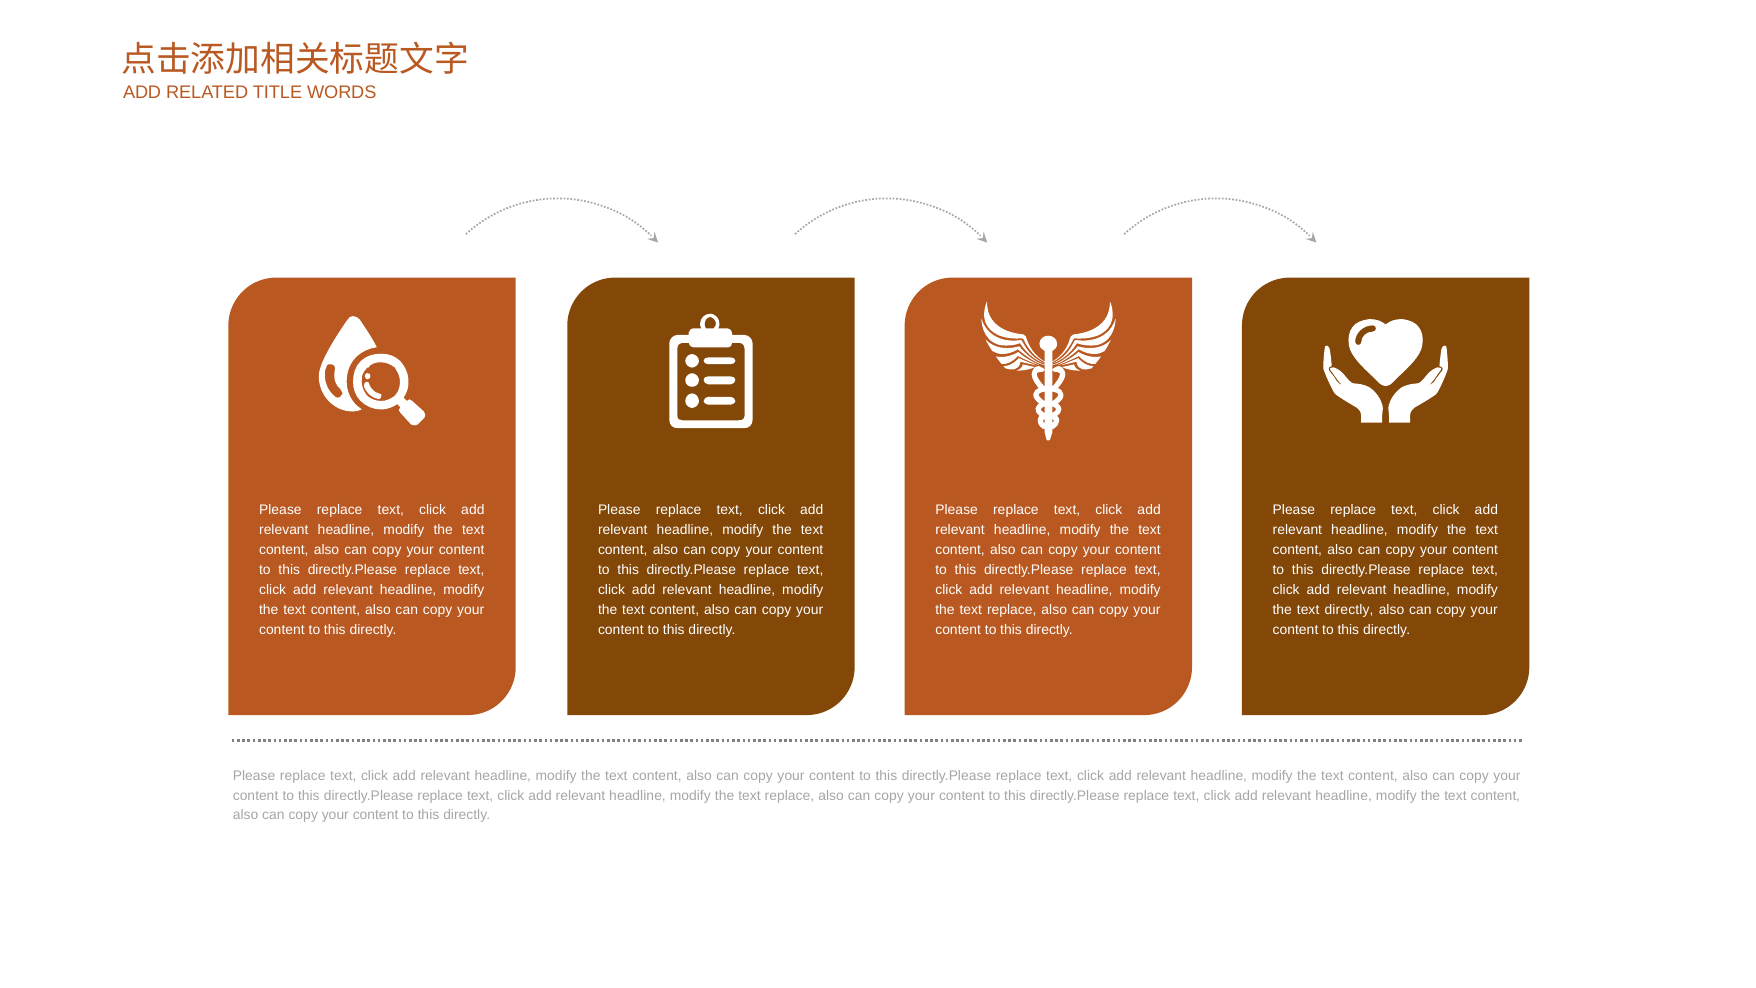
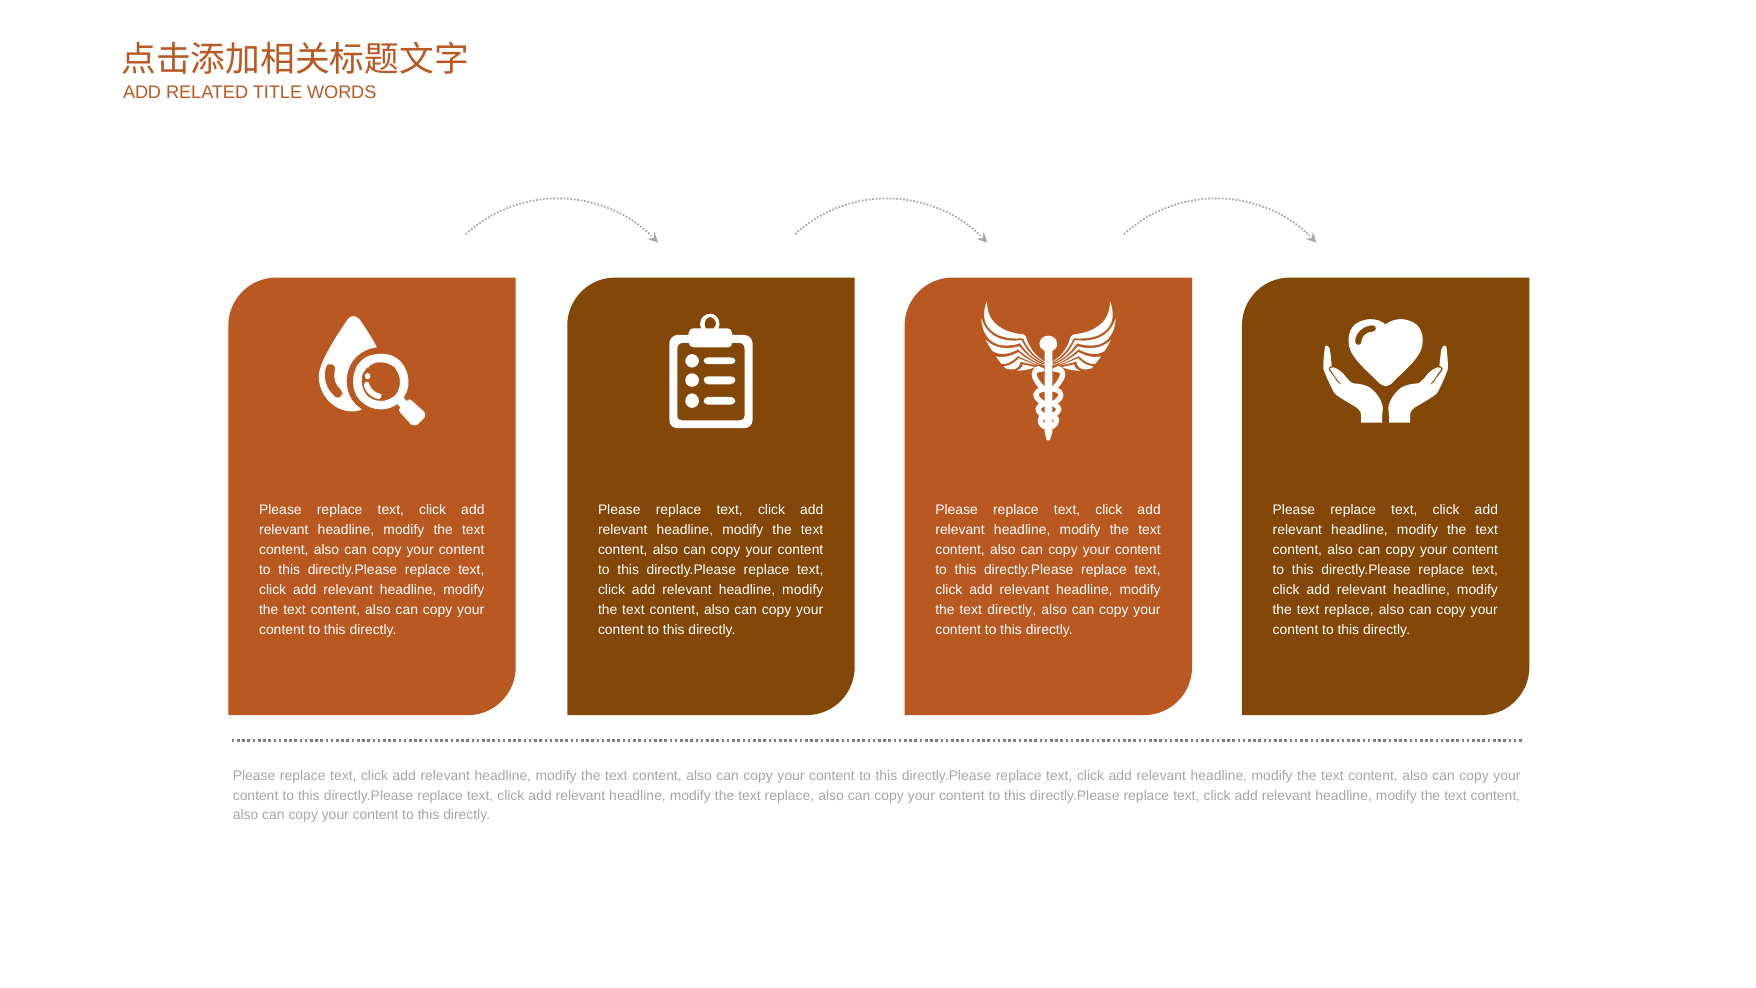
replace: replace -> directly (1012, 609)
directly: directly -> replace (1349, 609)
